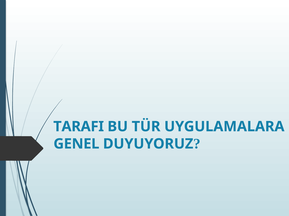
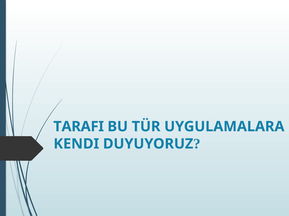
GENEL: GENEL -> KENDI (76, 144)
